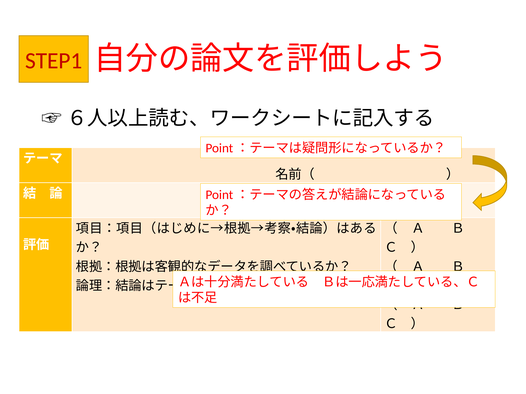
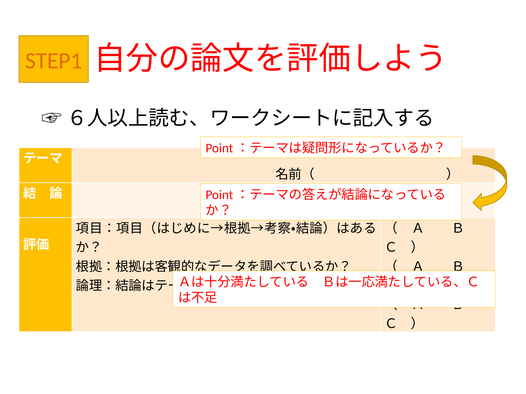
STEP1 colour: red -> orange (54, 61)
